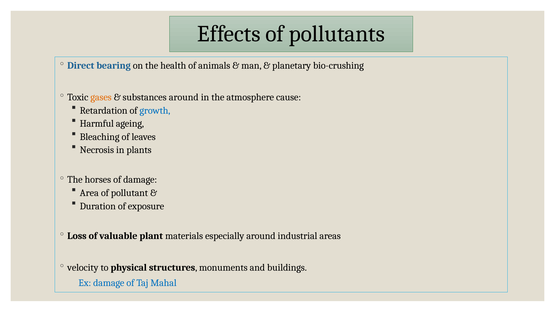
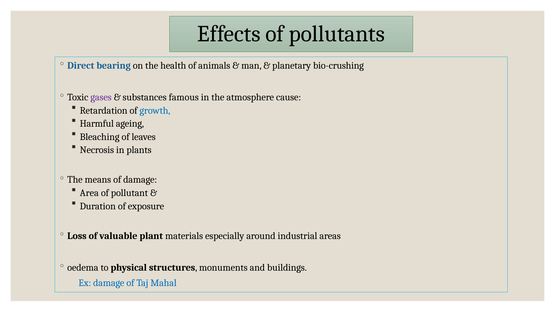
gases colour: orange -> purple (101, 97)
substances around: around -> famous (184, 97)
horses: horses -> means (98, 180)
velocity: velocity -> oedema (83, 268)
